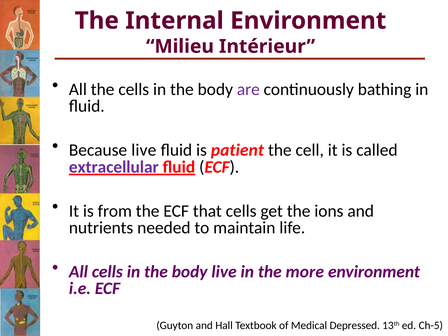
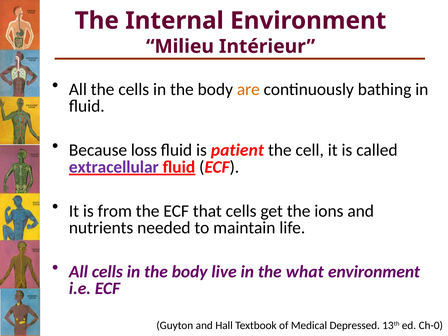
are colour: purple -> orange (248, 89)
Because live: live -> loss (144, 150)
more: more -> what (305, 272)
Ch-5: Ch-5 -> Ch-0 (431, 325)
